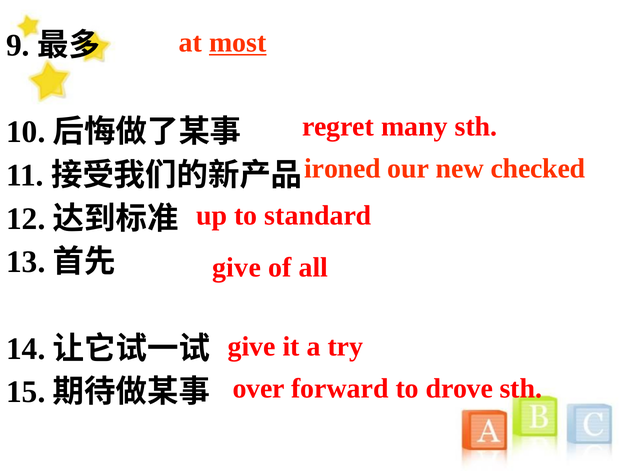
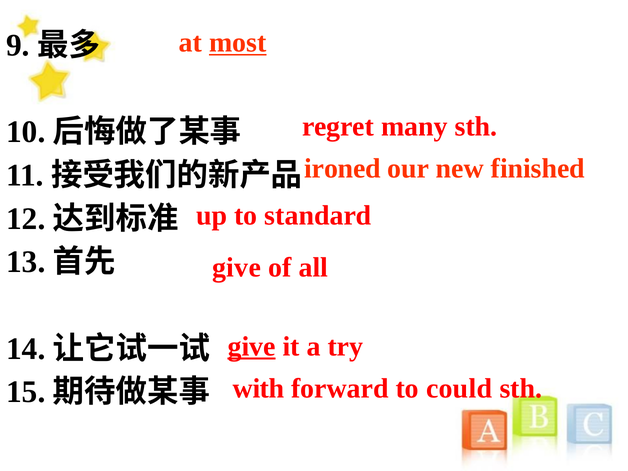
checked: checked -> finished (538, 168)
give underline: none -> present (252, 346)
over: over -> with (259, 388)
drove: drove -> could (459, 388)
